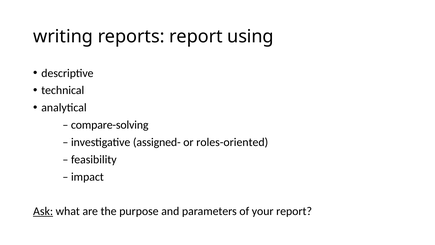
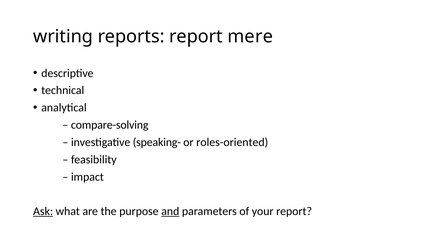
using: using -> mere (250, 37)
assigned-: assigned- -> speaking- (157, 142)
and underline: none -> present (170, 211)
